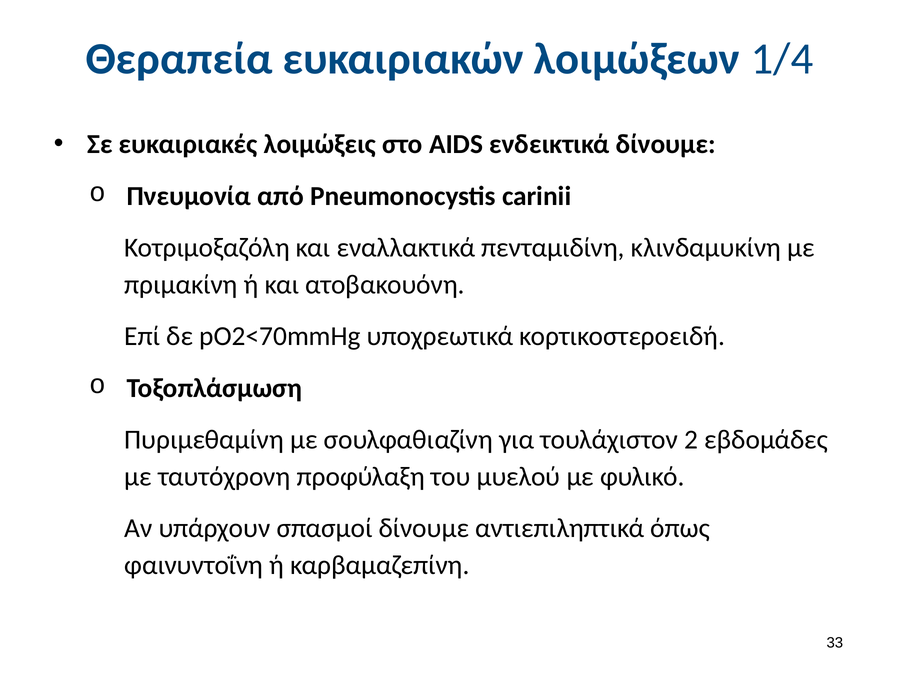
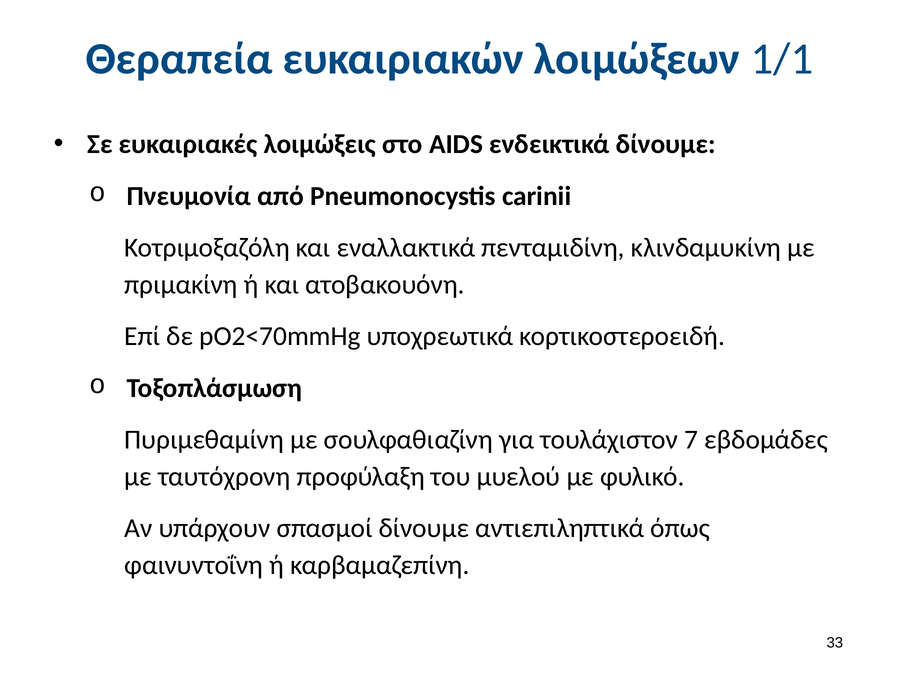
1/4: 1/4 -> 1/1 (782, 59)
2: 2 -> 7 (691, 440)
